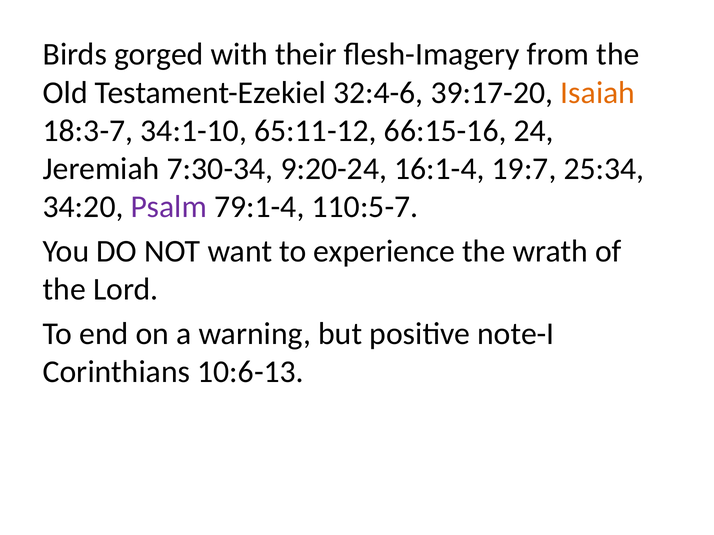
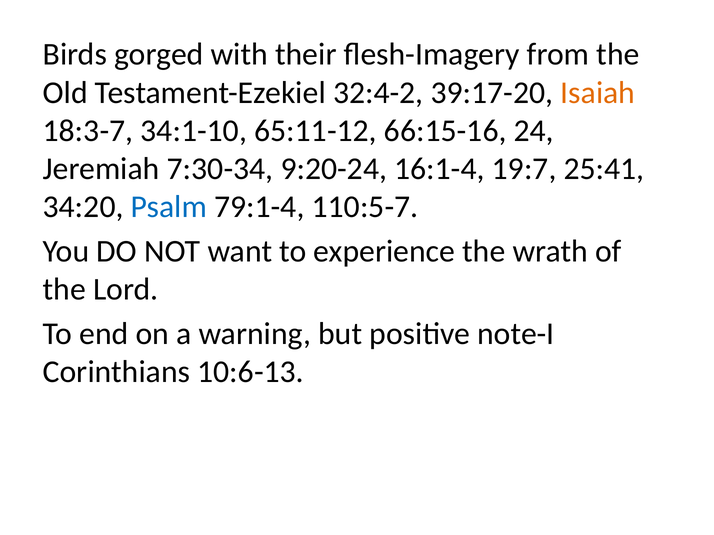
32:4-6: 32:4-6 -> 32:4-2 (378, 93)
25:34: 25:34 -> 25:41 (604, 169)
Psalm colour: purple -> blue (169, 207)
